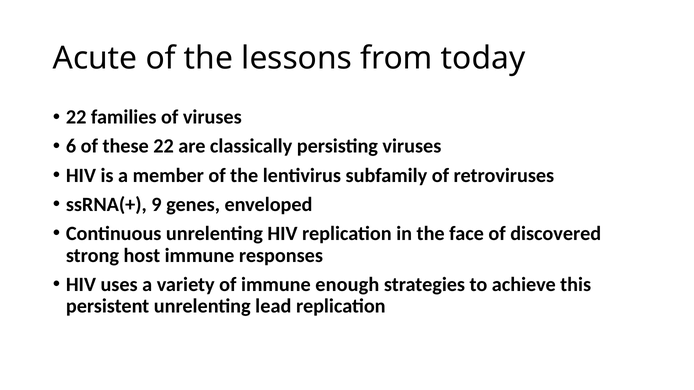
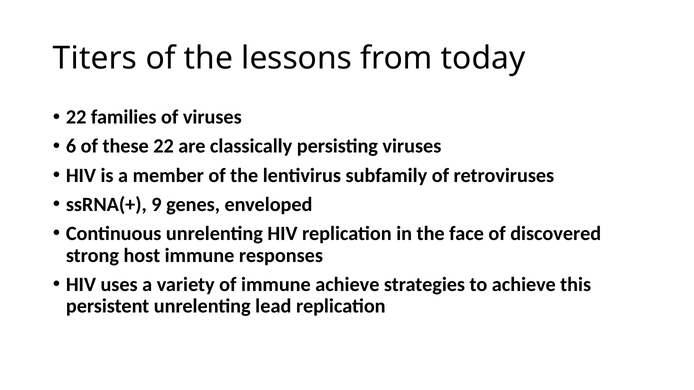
Acute: Acute -> Titers (95, 58)
immune enough: enough -> achieve (347, 285)
